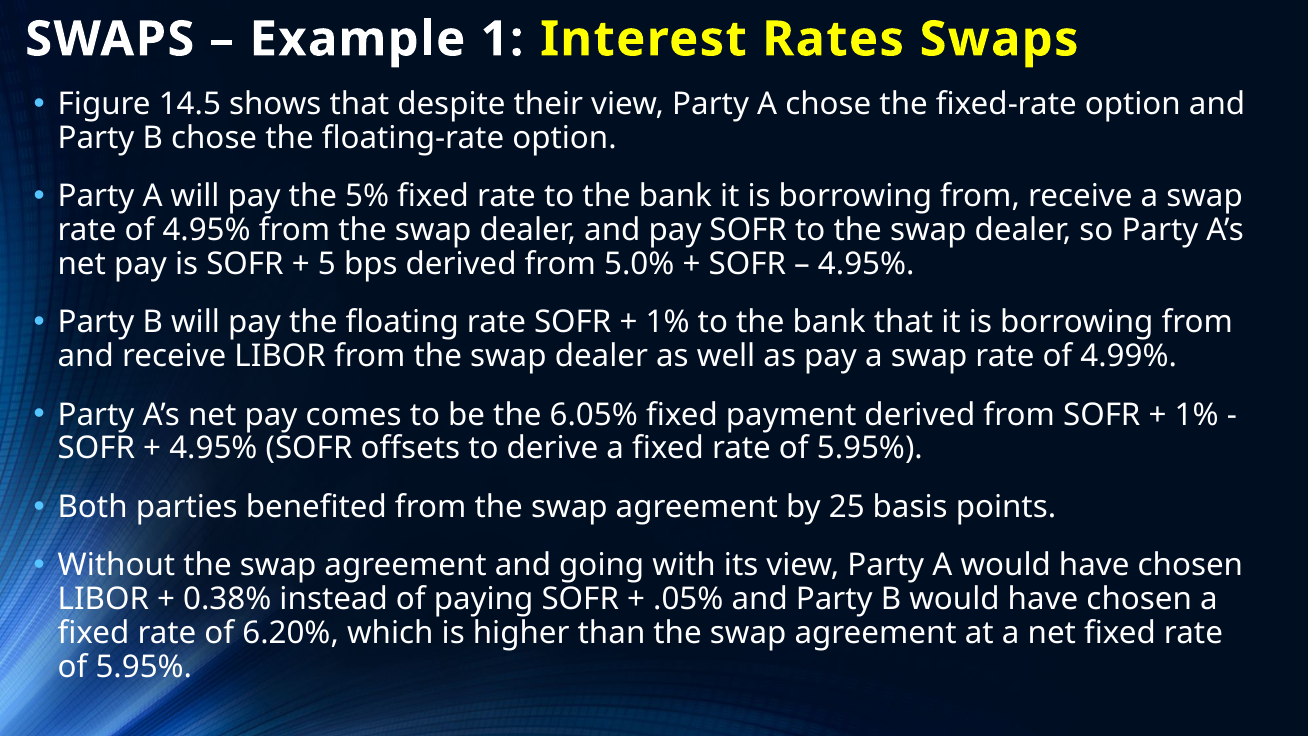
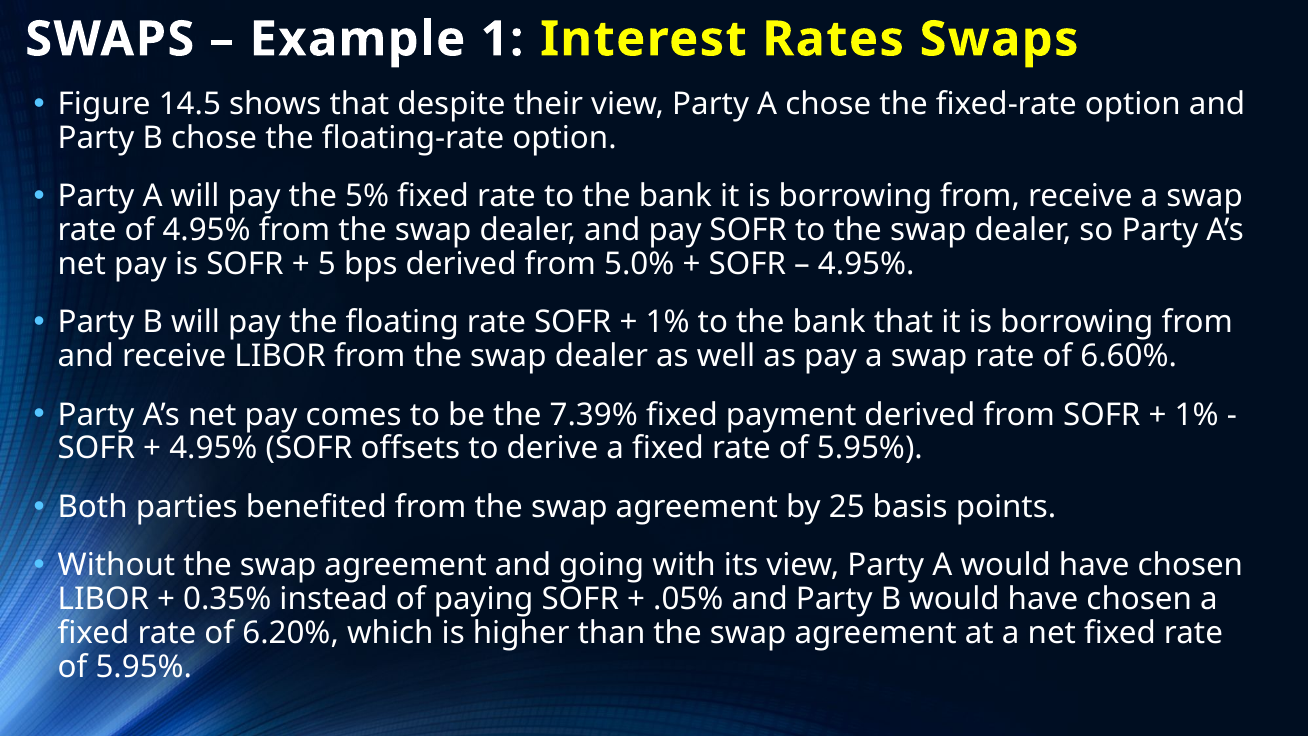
4.99%: 4.99% -> 6.60% (1129, 356)
6.05%: 6.05% -> 7.39% (594, 415)
0.38%: 0.38% -> 0.35% (227, 599)
